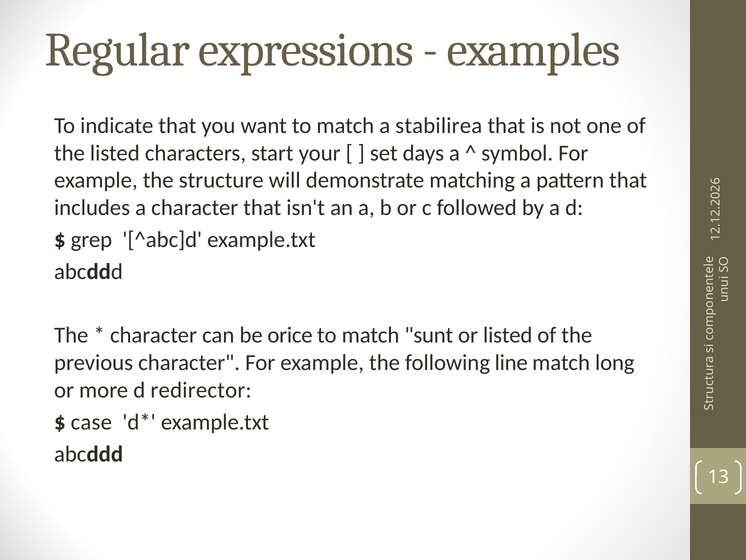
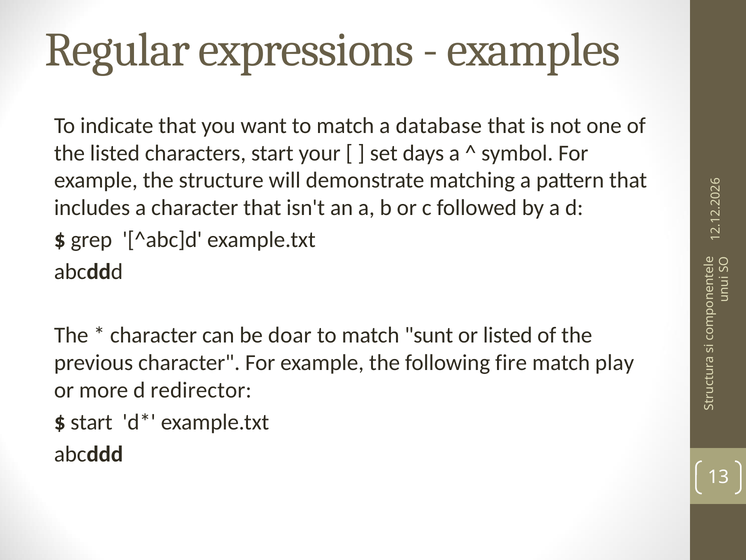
stabilirea: stabilirea -> database (439, 125)
orice: orice -> doar (290, 335)
line: line -> fire (511, 362)
long: long -> play (615, 362)
case: case -> start (92, 422)
